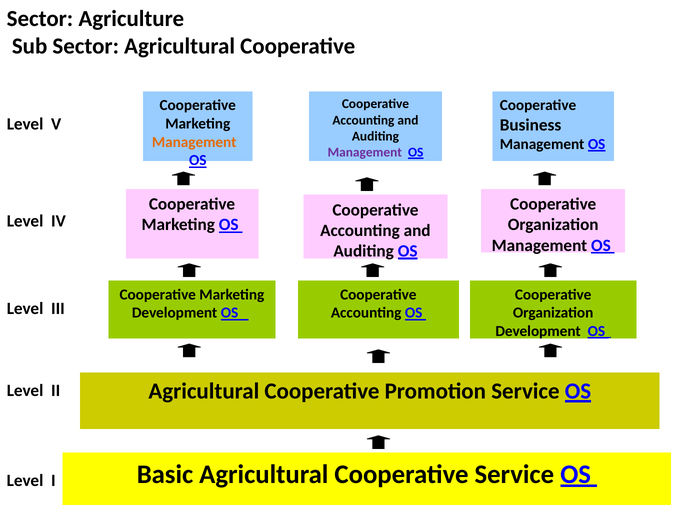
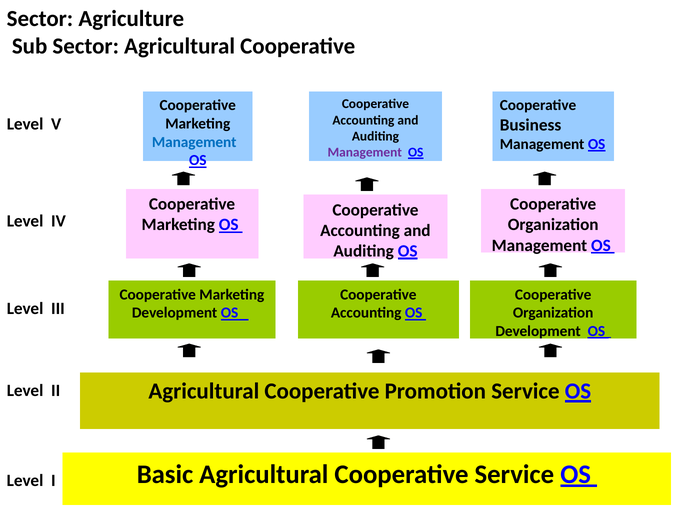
Management colour: orange -> blue (194, 142)
